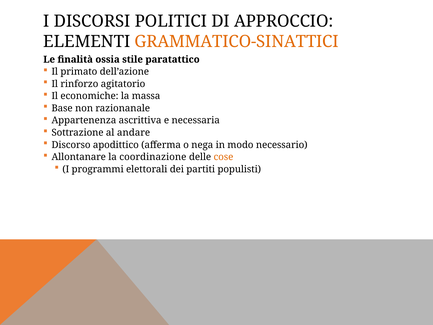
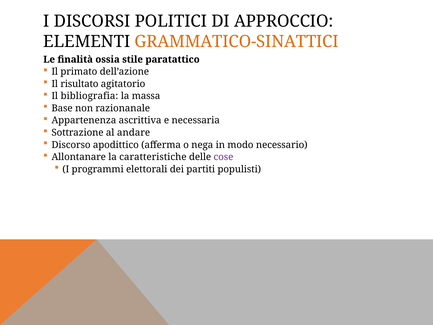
rinforzo: rinforzo -> risultato (79, 84)
economiche: economiche -> bibliografia (89, 96)
coordinazione: coordinazione -> caratteristiche (153, 157)
cose colour: orange -> purple (223, 157)
